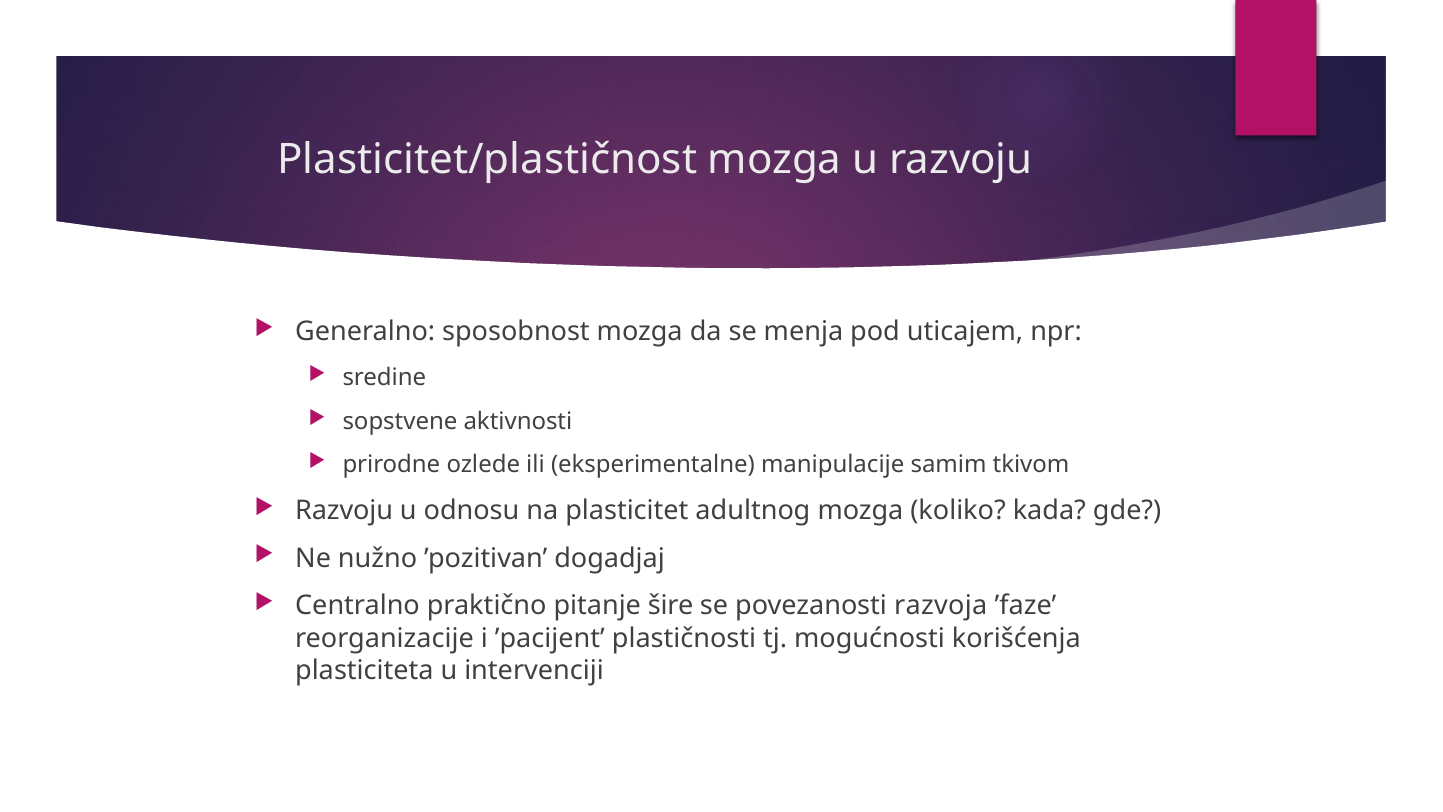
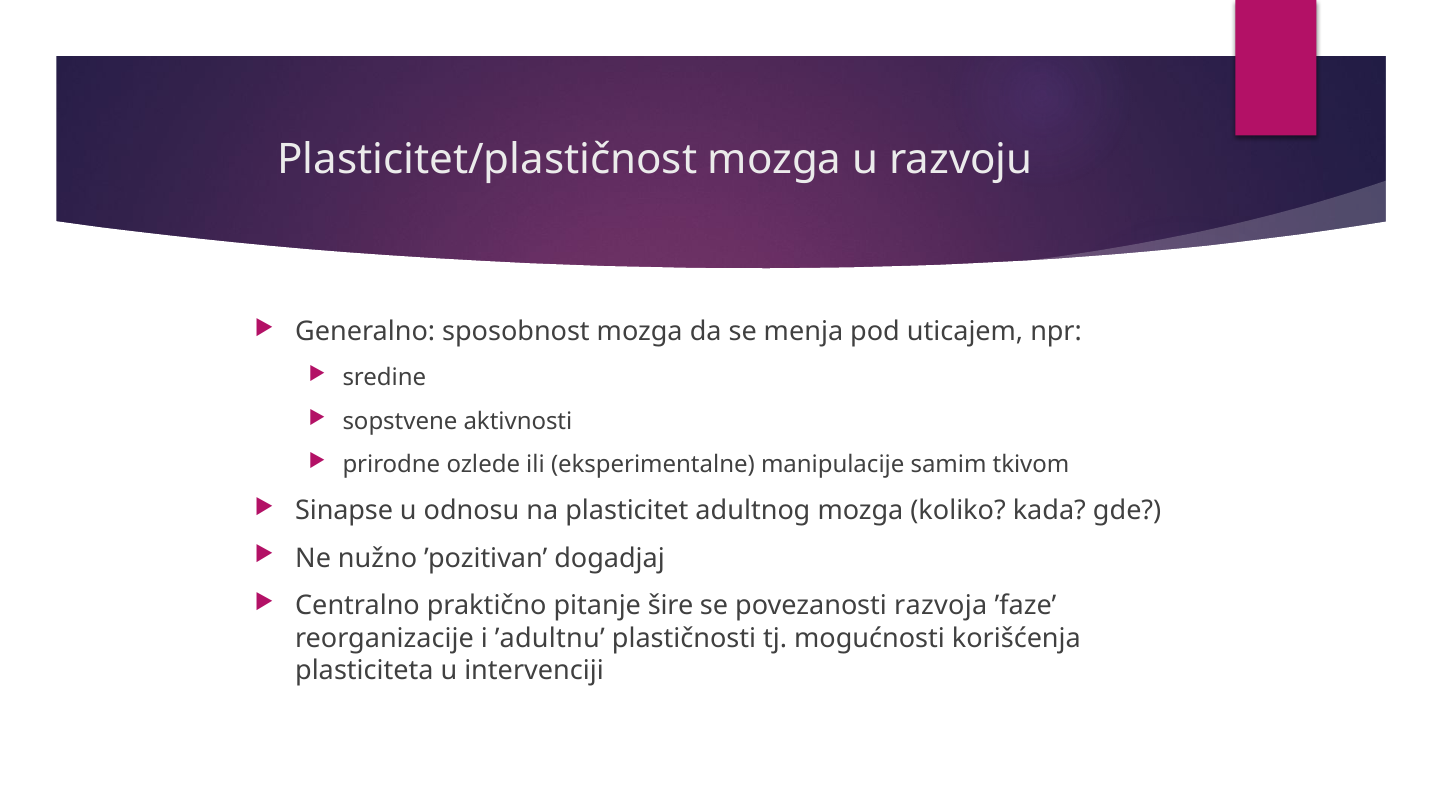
Razvoju: Razvoju -> Sinapse (344, 511)
’pacijent: ’pacijent -> ’adultnu (550, 638)
